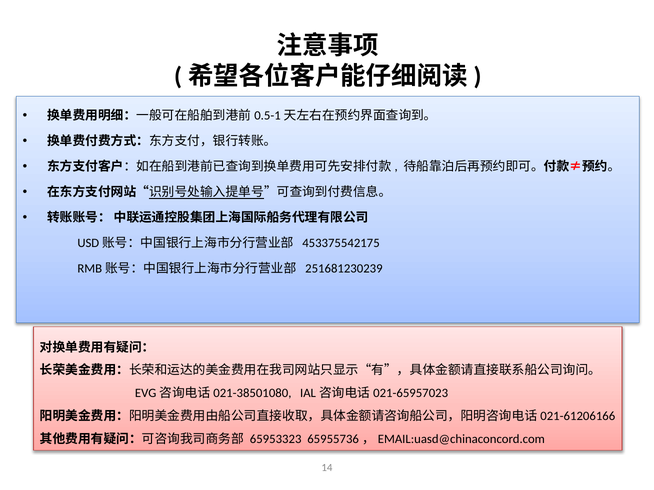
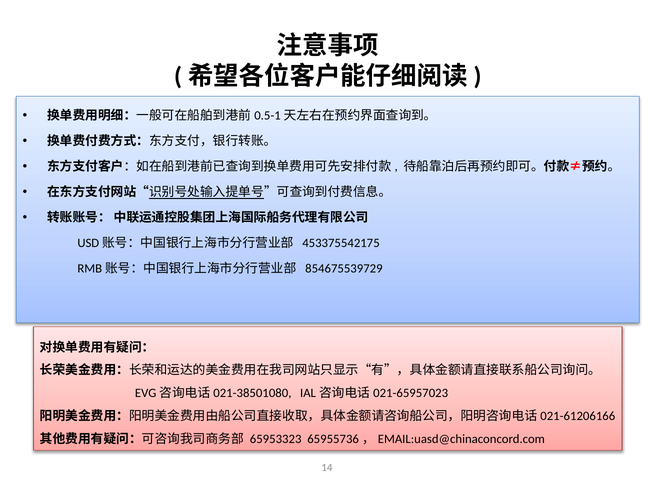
251681230239: 251681230239 -> 854675539729 (344, 269)
